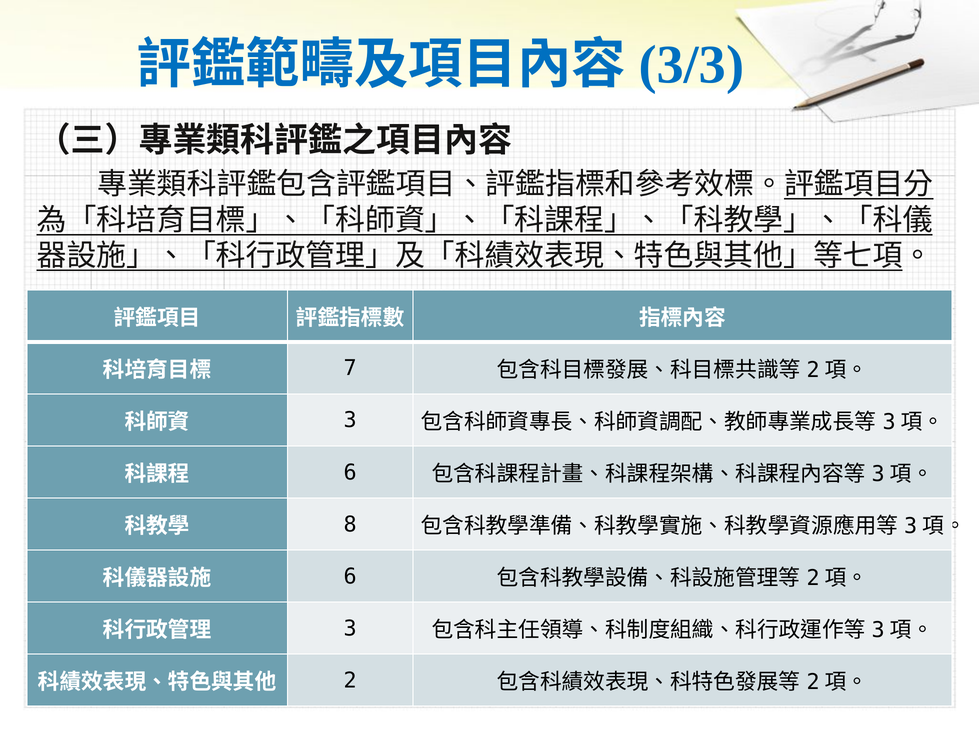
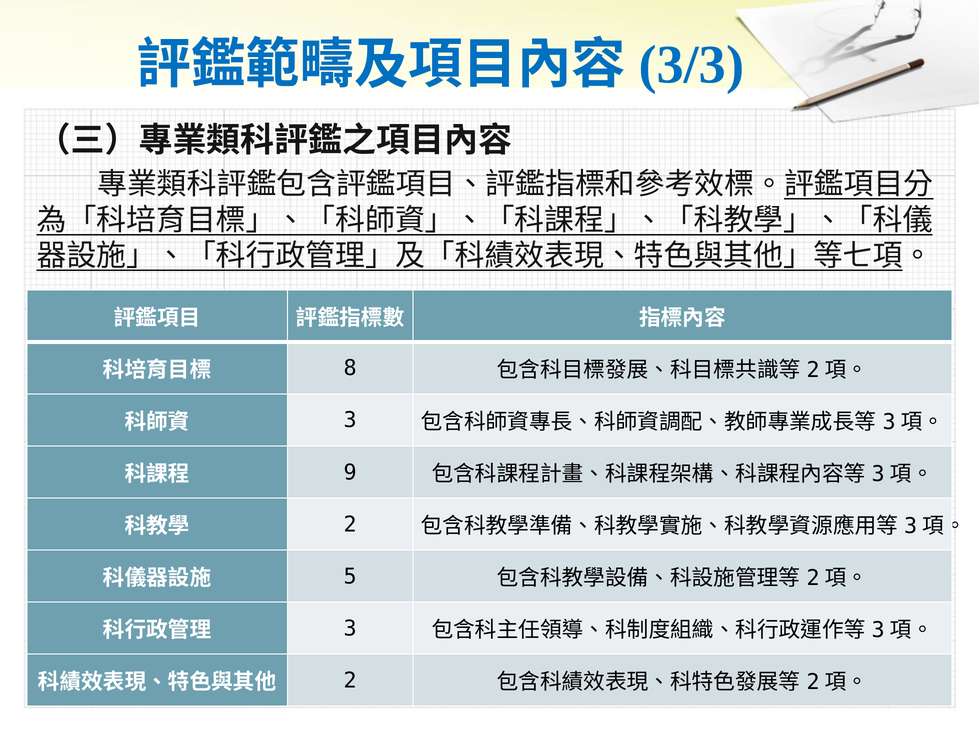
7: 7 -> 8 (350, 368)
6: 6 -> 9 (350, 472)
8: 8 -> 2 (350, 525)
6: 6 -> 5 (350, 577)
